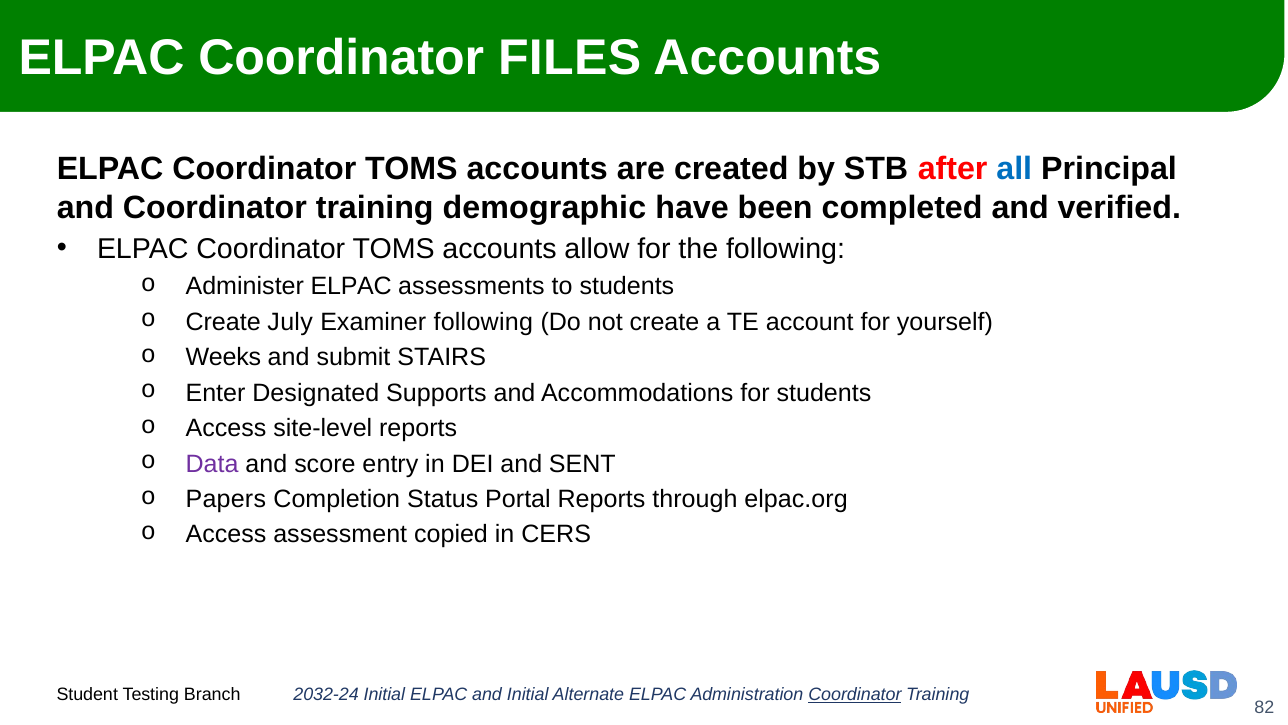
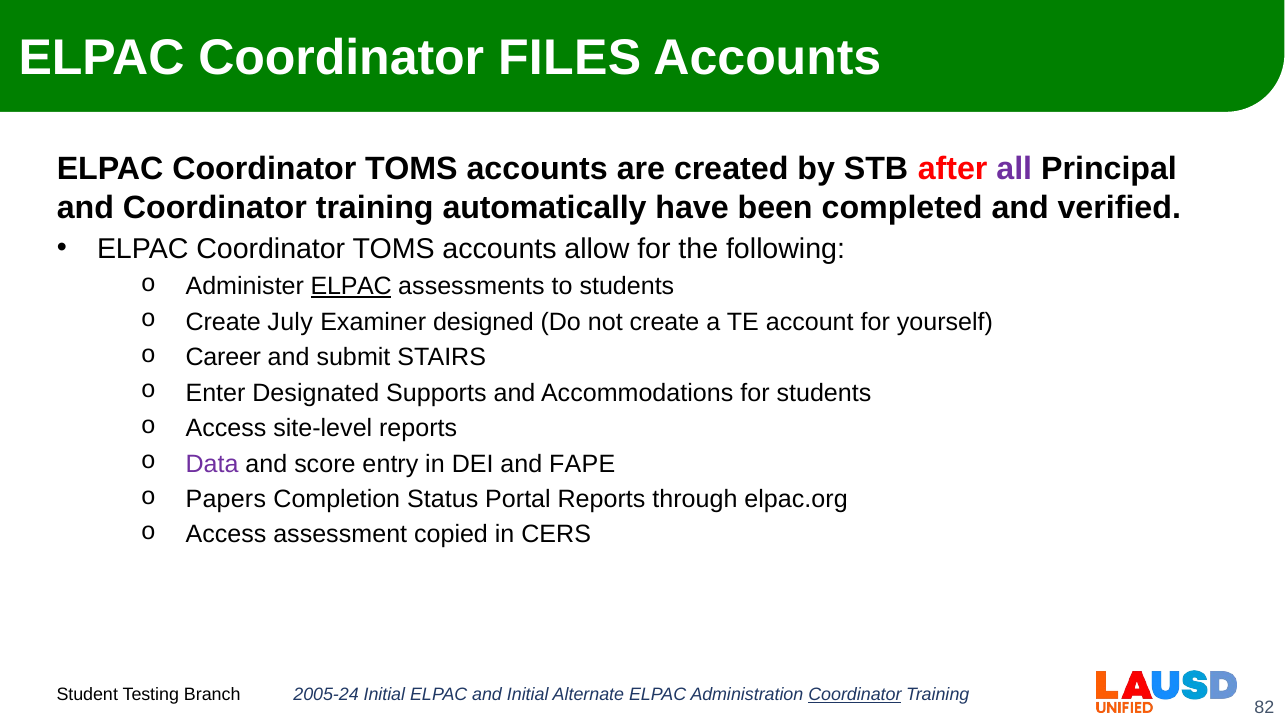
all colour: blue -> purple (1014, 169)
demographic: demographic -> automatically (545, 207)
ELPAC underline: none -> present (351, 286)
Examiner following: following -> designed (483, 322)
Weeks: Weeks -> Career (223, 357)
SENT: SENT -> FAPE (582, 463)
2032-24: 2032-24 -> 2005-24 (326, 694)
